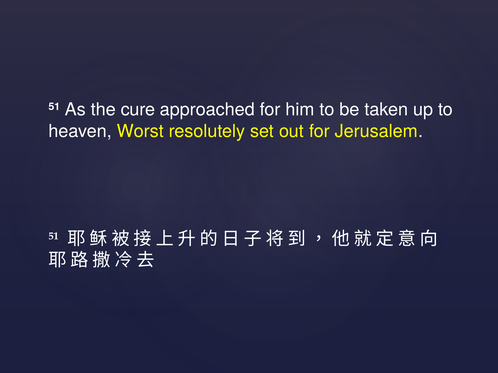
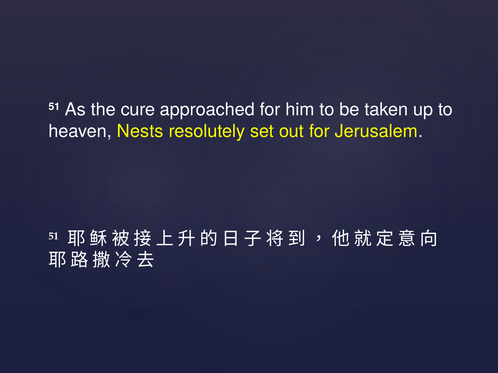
Worst: Worst -> Nests (140, 131)
